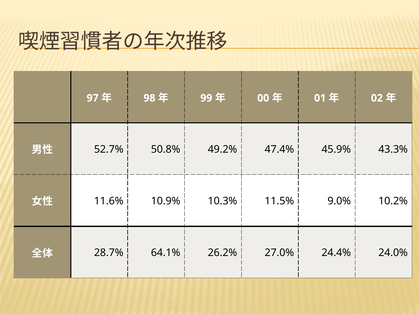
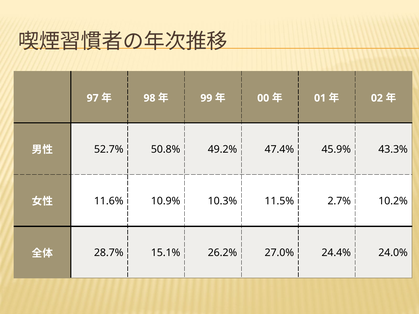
9.0%: 9.0% -> 2.7% (339, 201)
64.1%: 64.1% -> 15.1% (166, 253)
